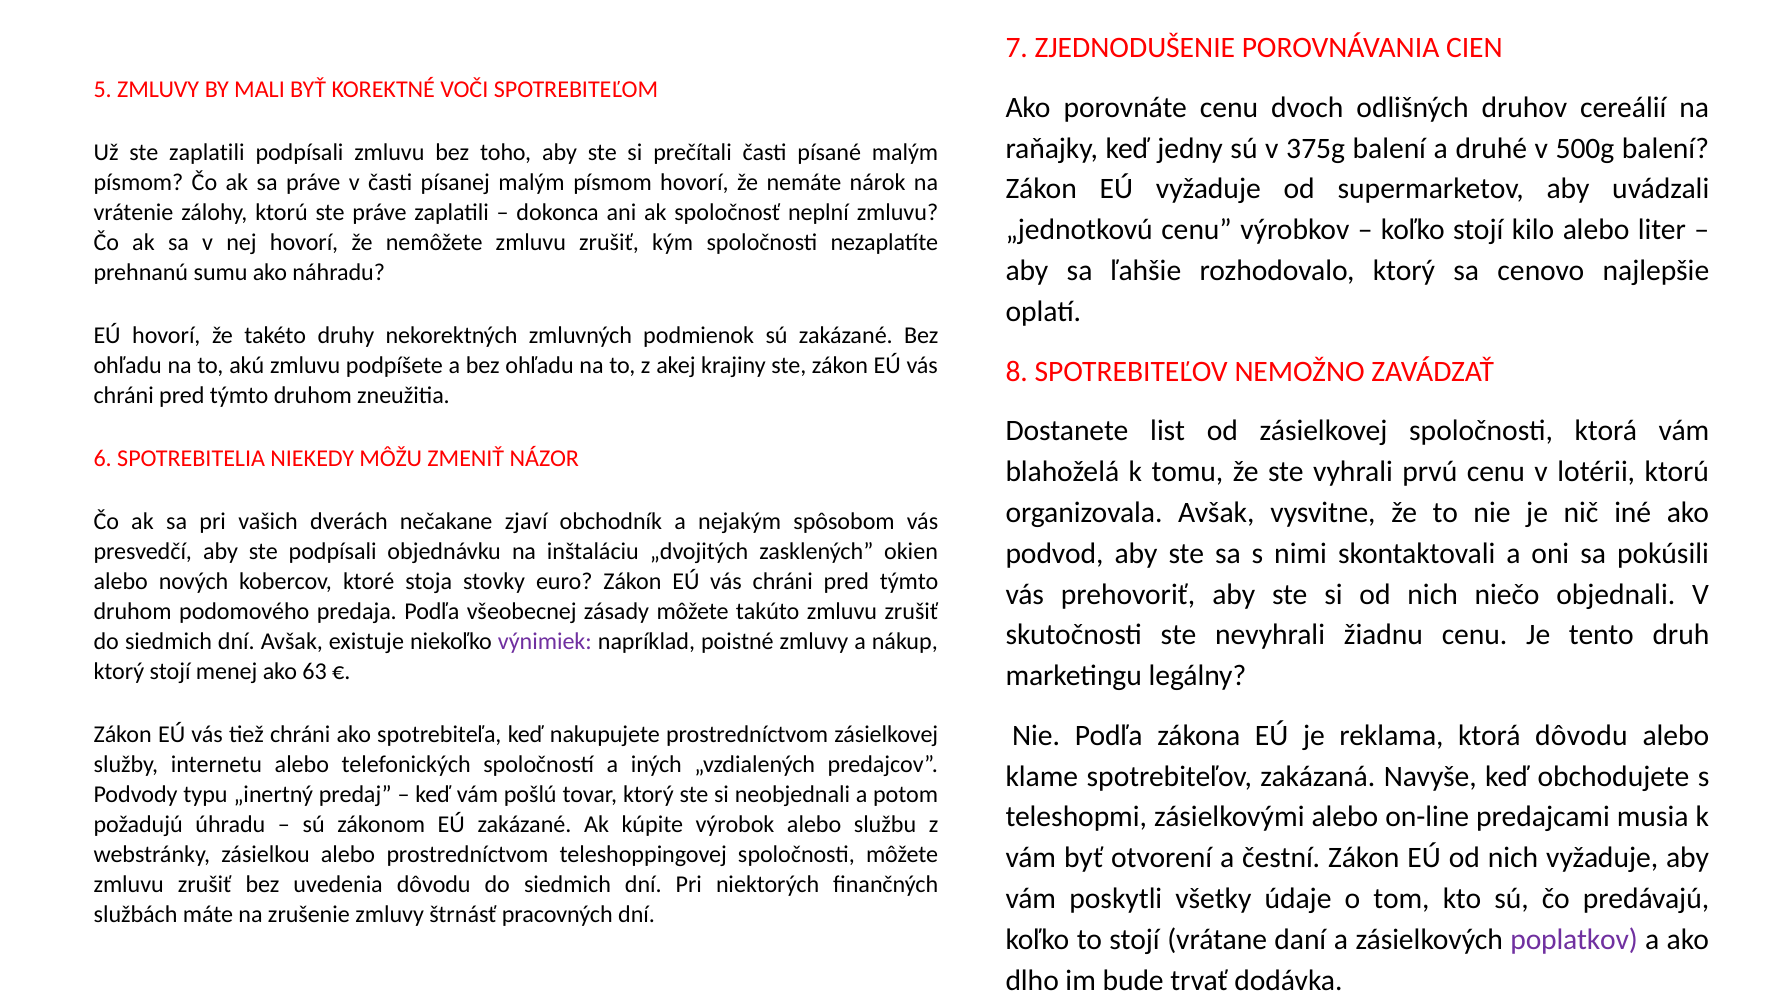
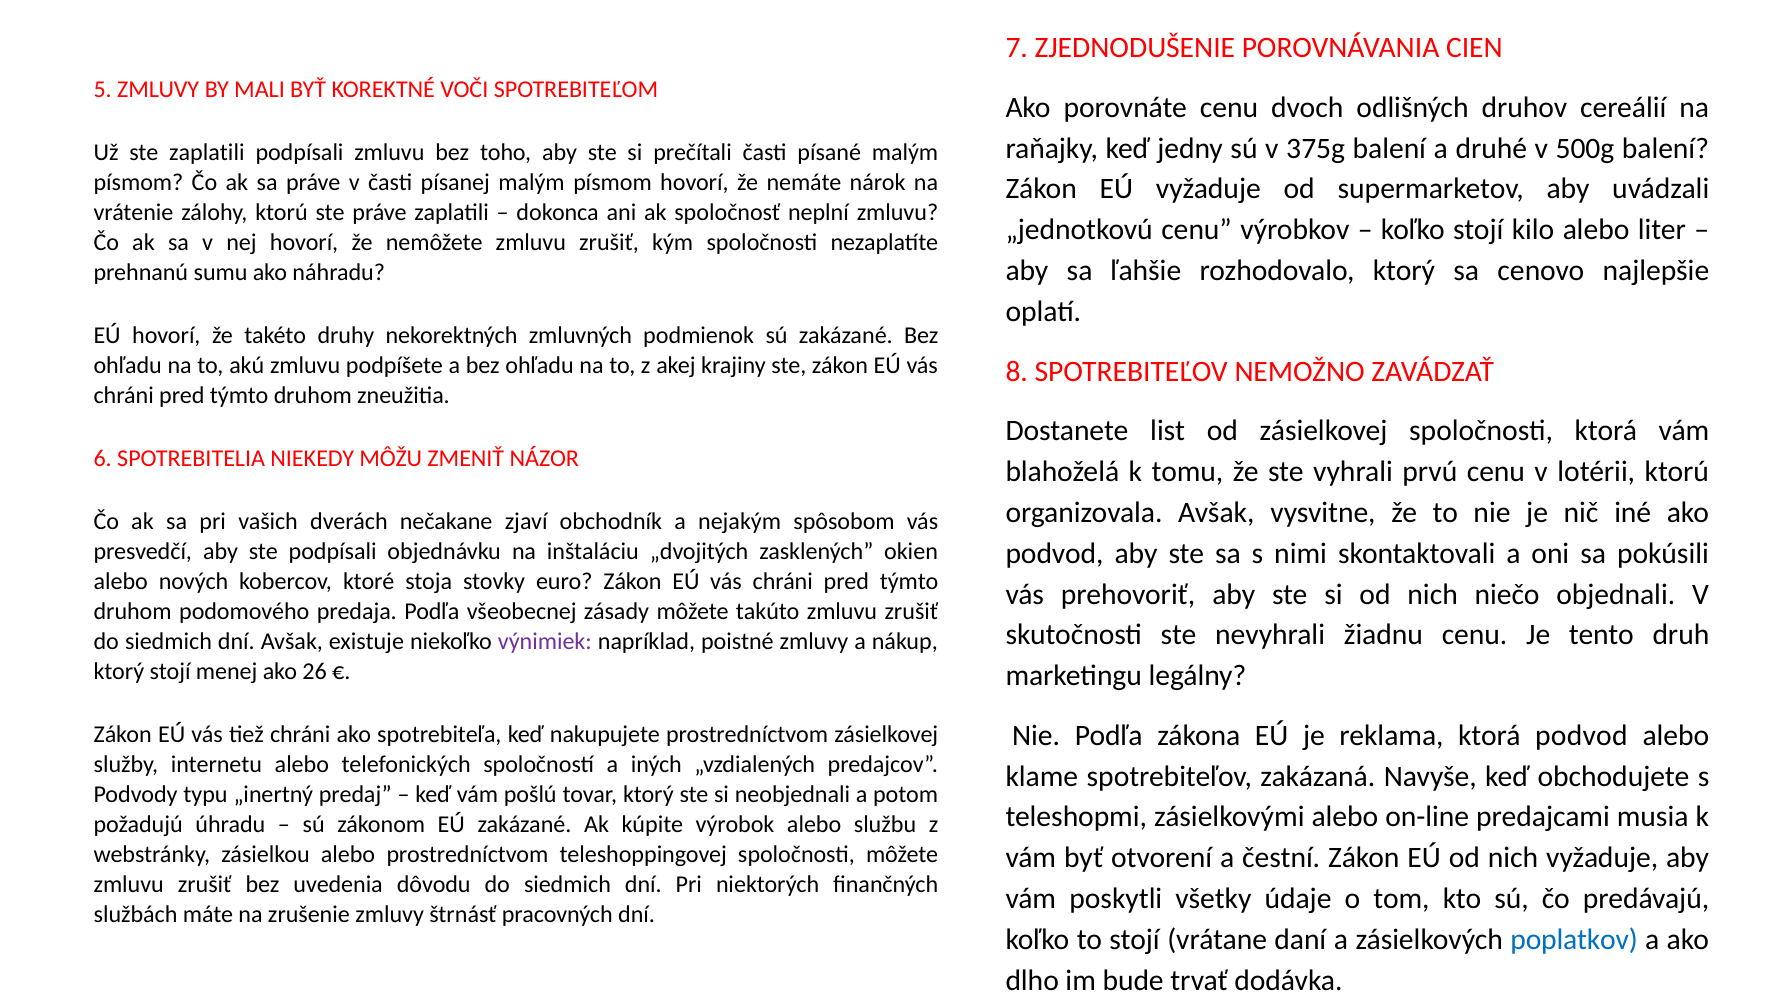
63: 63 -> 26 (315, 672)
ktorá dôvodu: dôvodu -> podvod (1581, 735)
poplatkov colour: purple -> blue (1574, 940)
